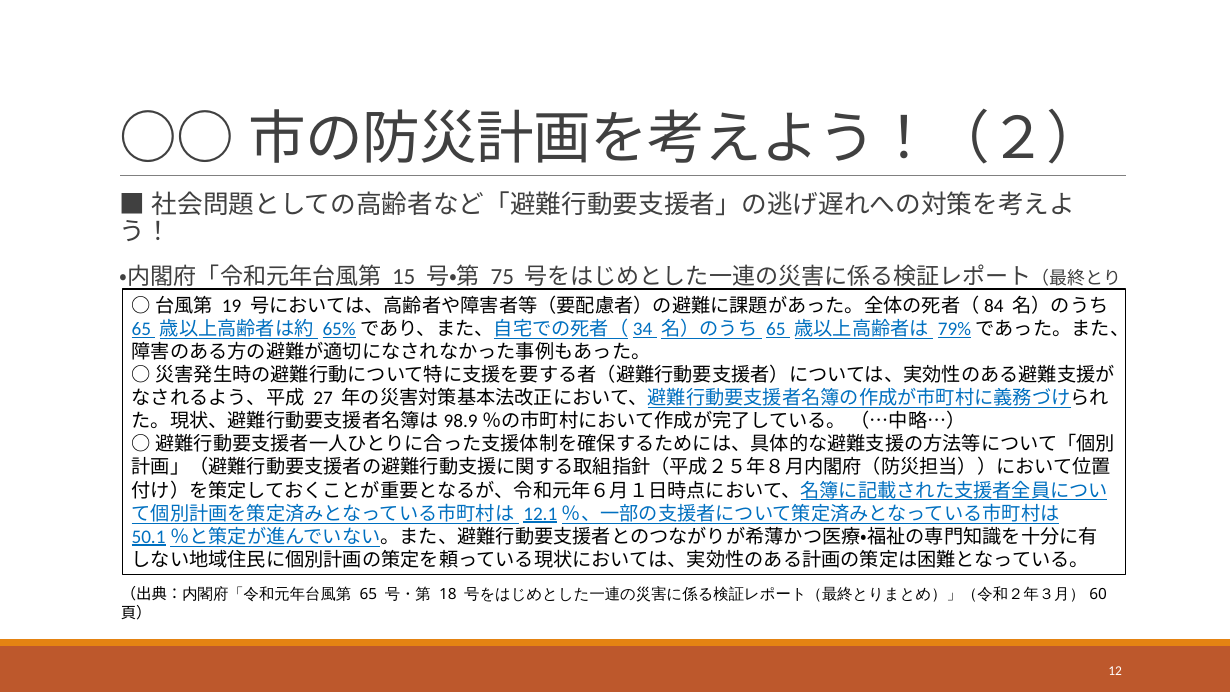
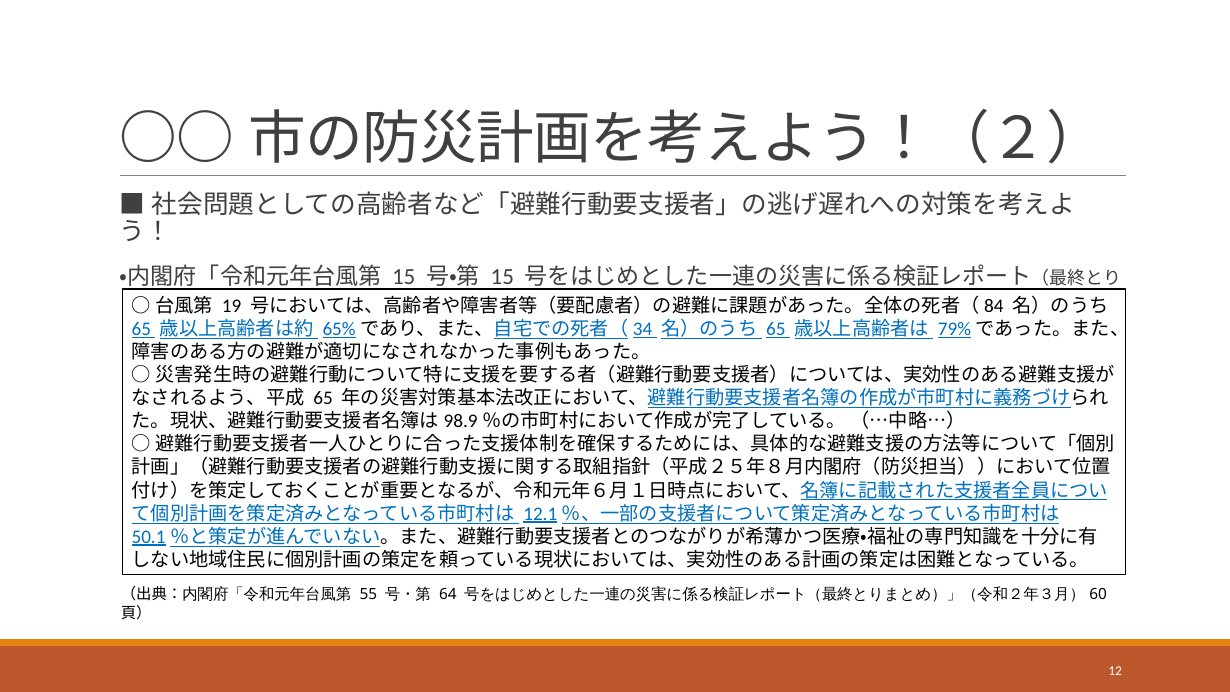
75: 75 -> 15 (502, 276)
27: 27 -> 65 (323, 398)
65: 65 -> 55 (368, 594)
18: 18 -> 64 (448, 594)
